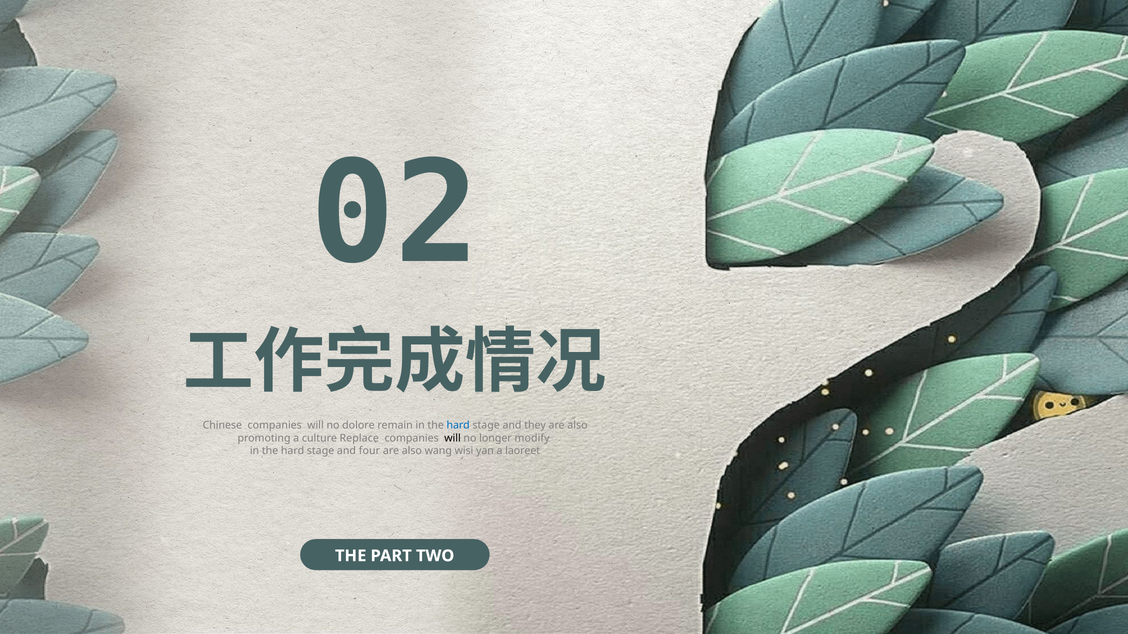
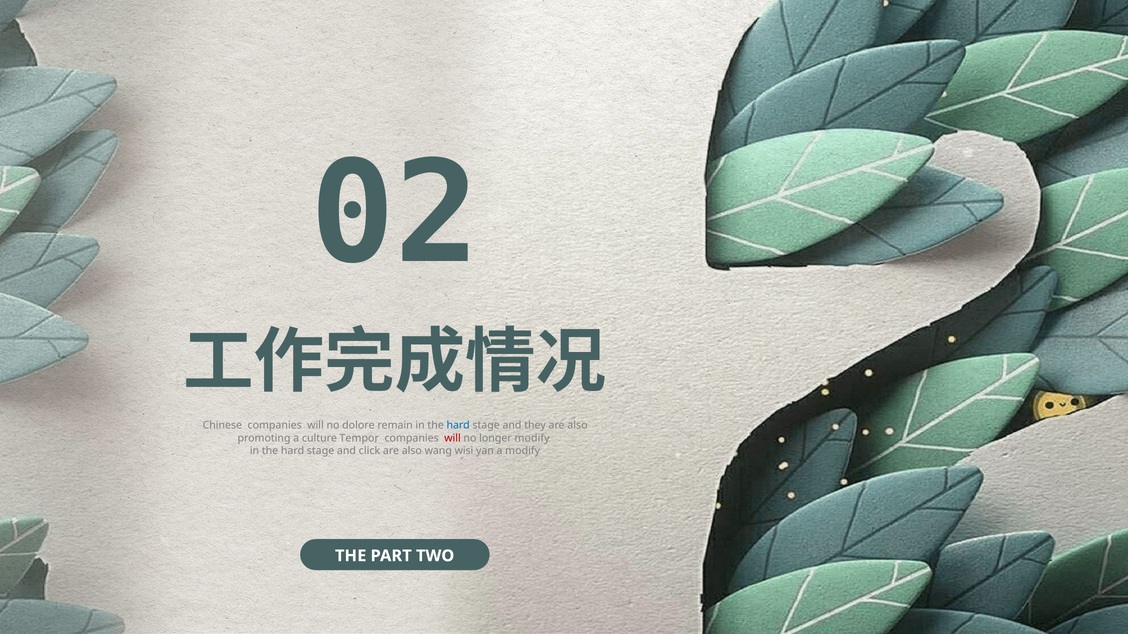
Replace: Replace -> Tempor (359, 438)
will colour: black -> red (453, 438)
four: four -> click (369, 451)
a laoreet: laoreet -> modify (523, 451)
